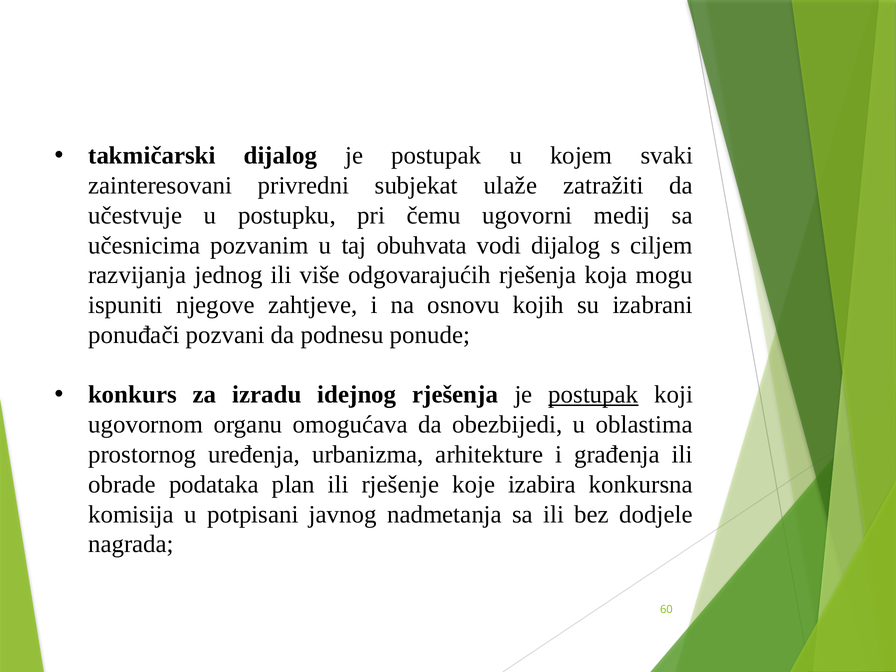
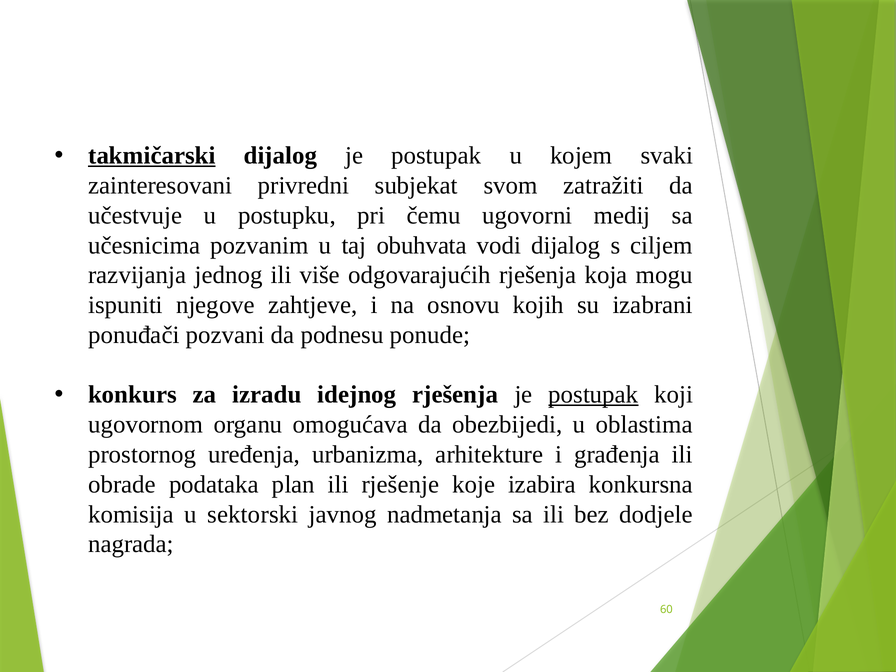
takmičarski underline: none -> present (152, 156)
ulaže: ulaže -> svom (511, 186)
potpisani: potpisani -> sektorski (253, 514)
